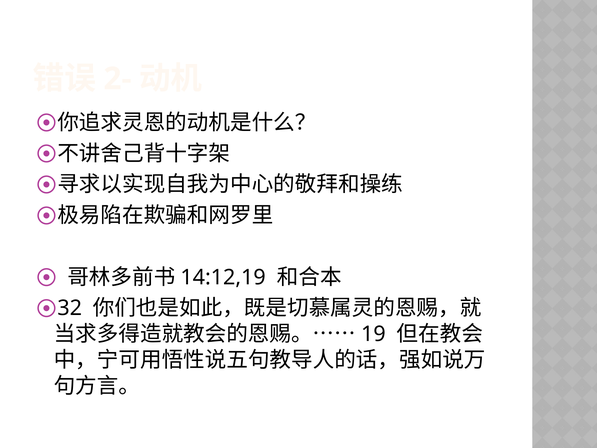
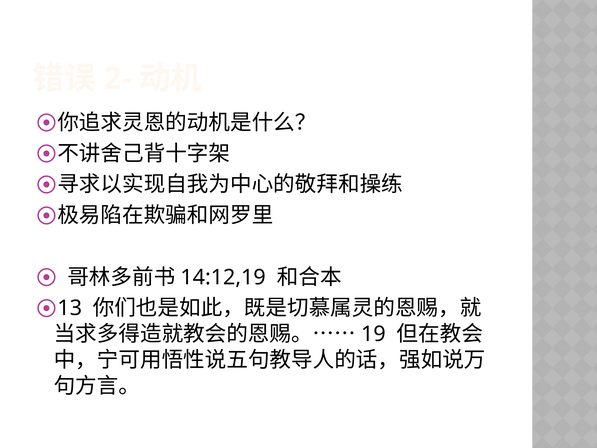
32: 32 -> 13 (70, 308)
